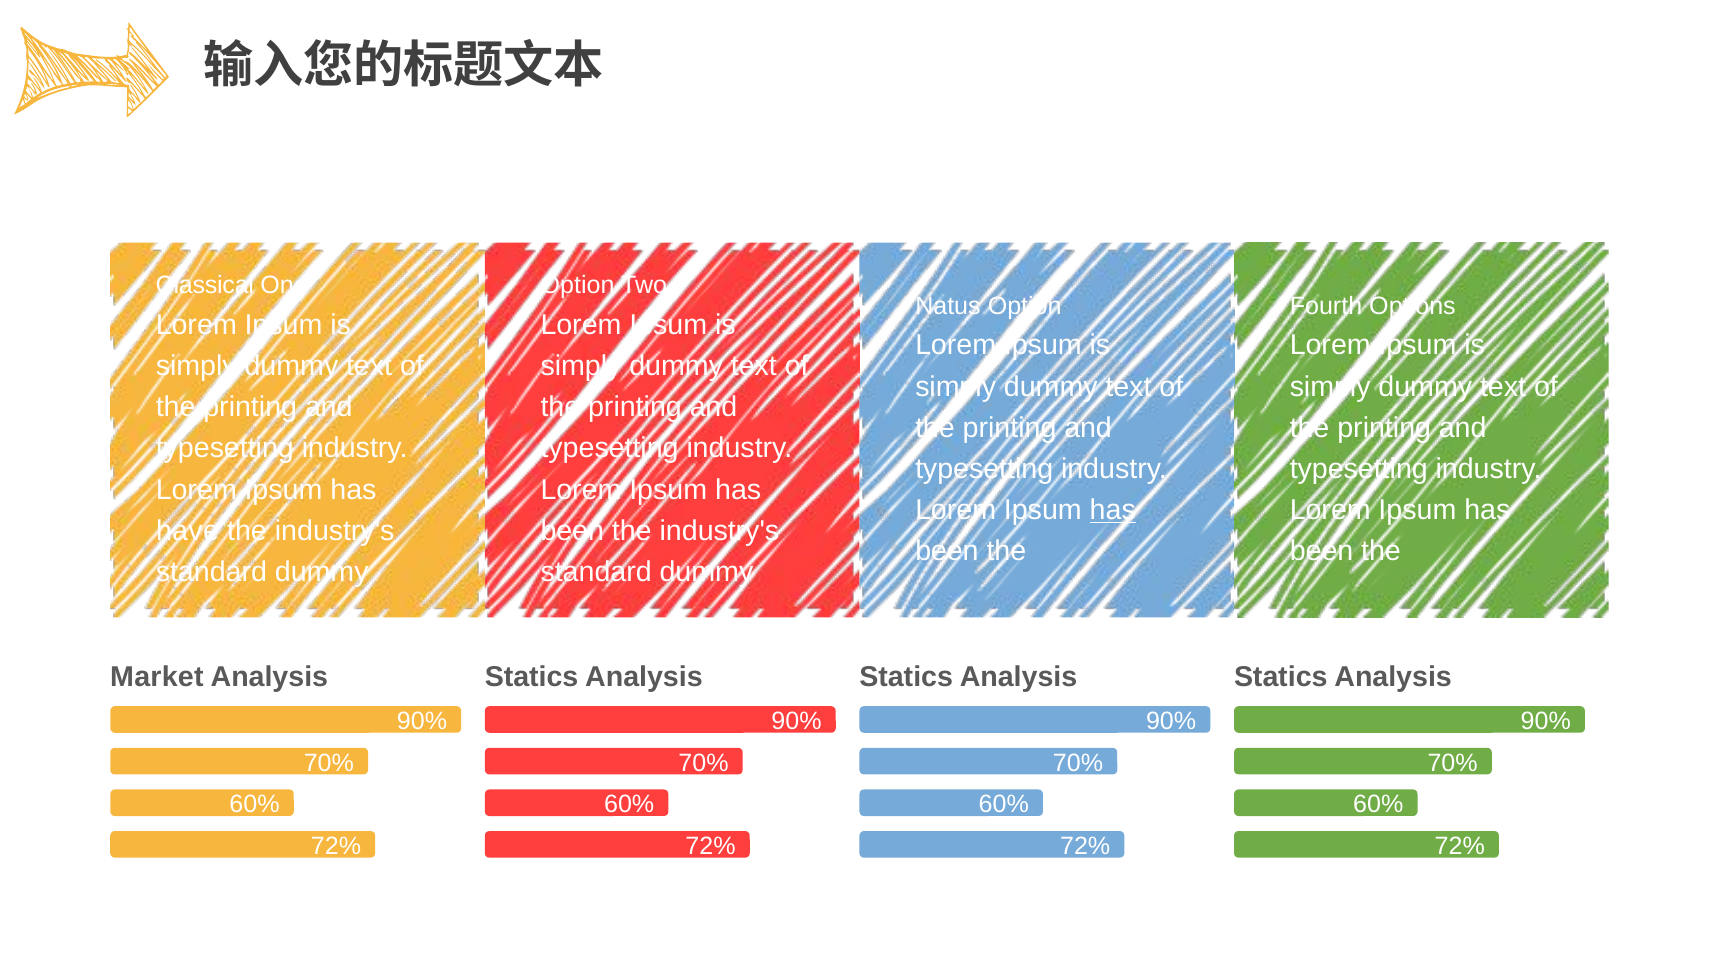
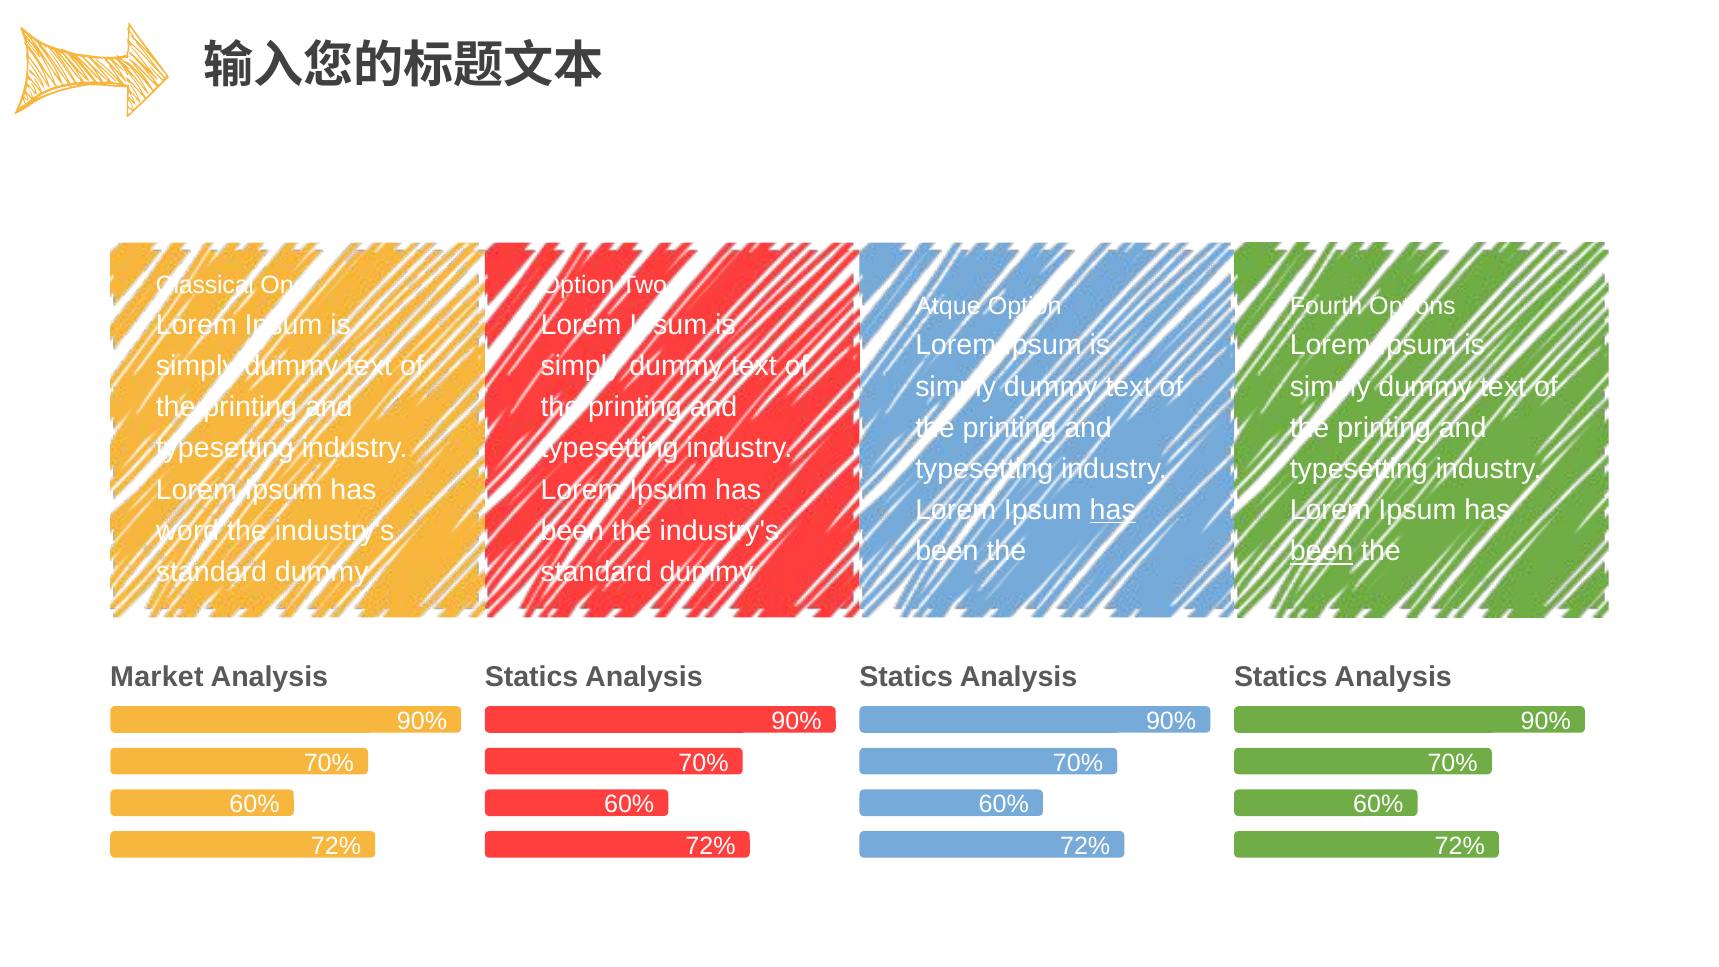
Natus: Natus -> Atque (948, 306)
have: have -> word (187, 531)
been underline: none -> present (1322, 551)
